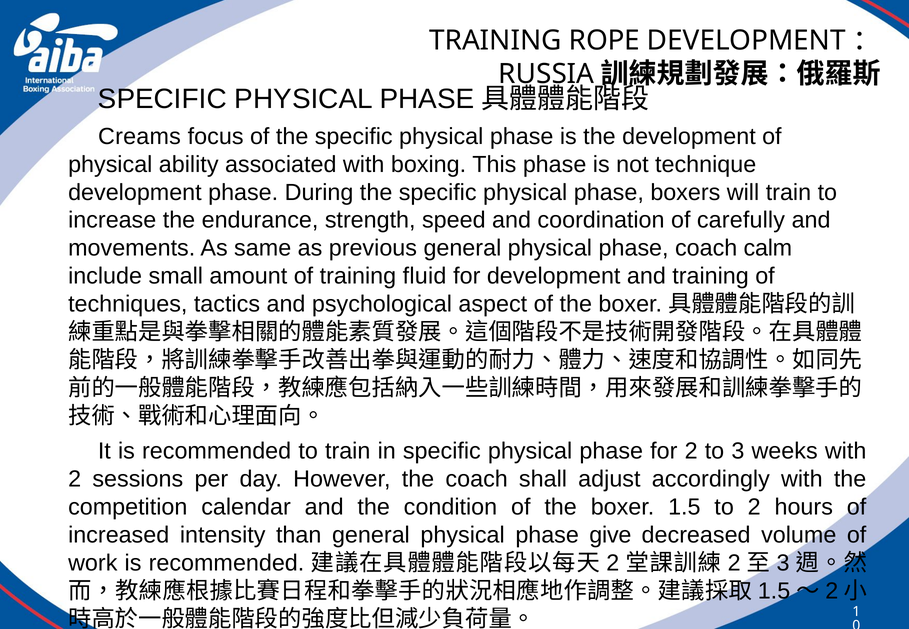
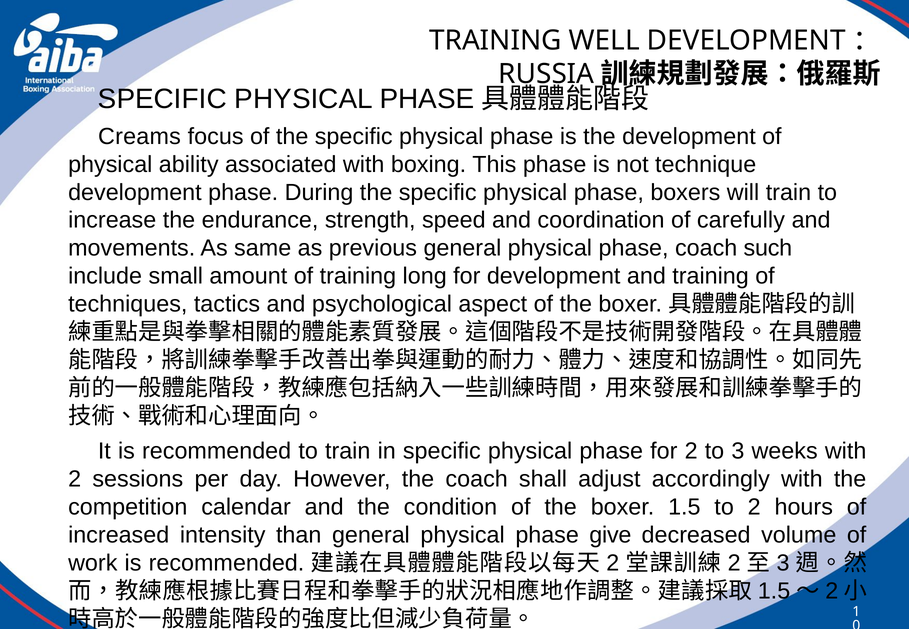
ROPE: ROPE -> WELL (604, 41)
calm: calm -> such (768, 248)
fluid: fluid -> long (425, 276)
